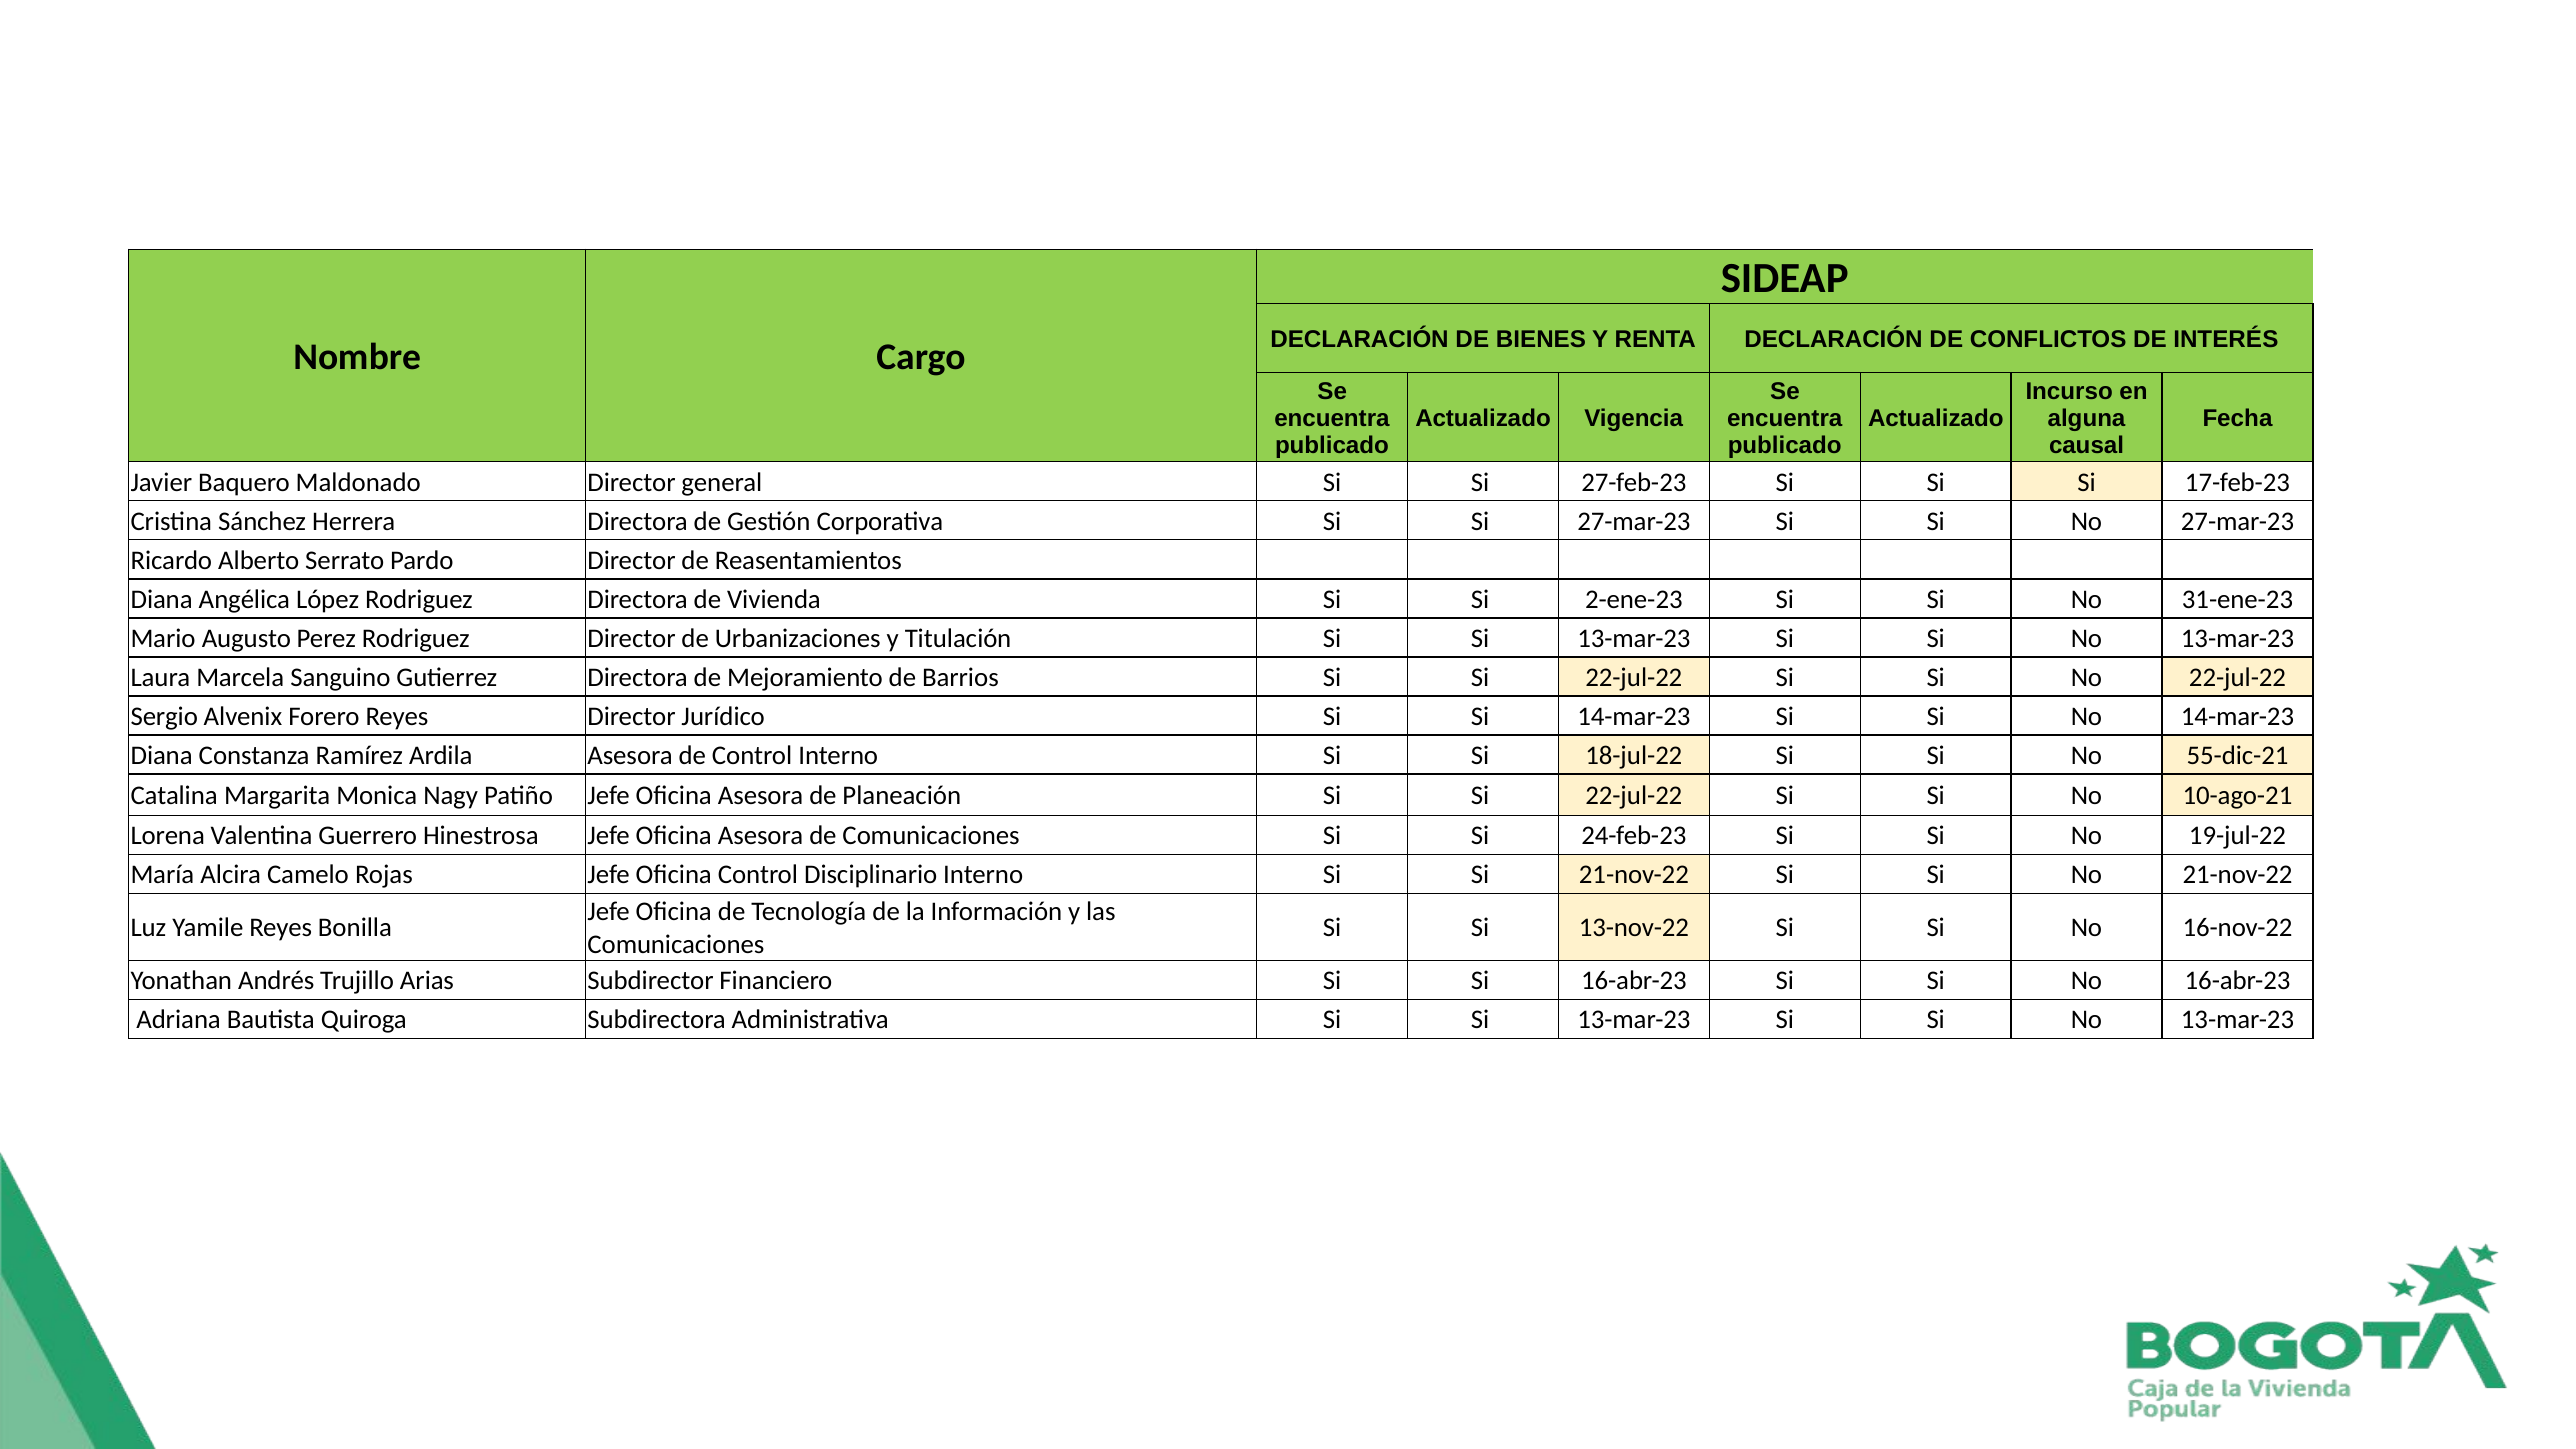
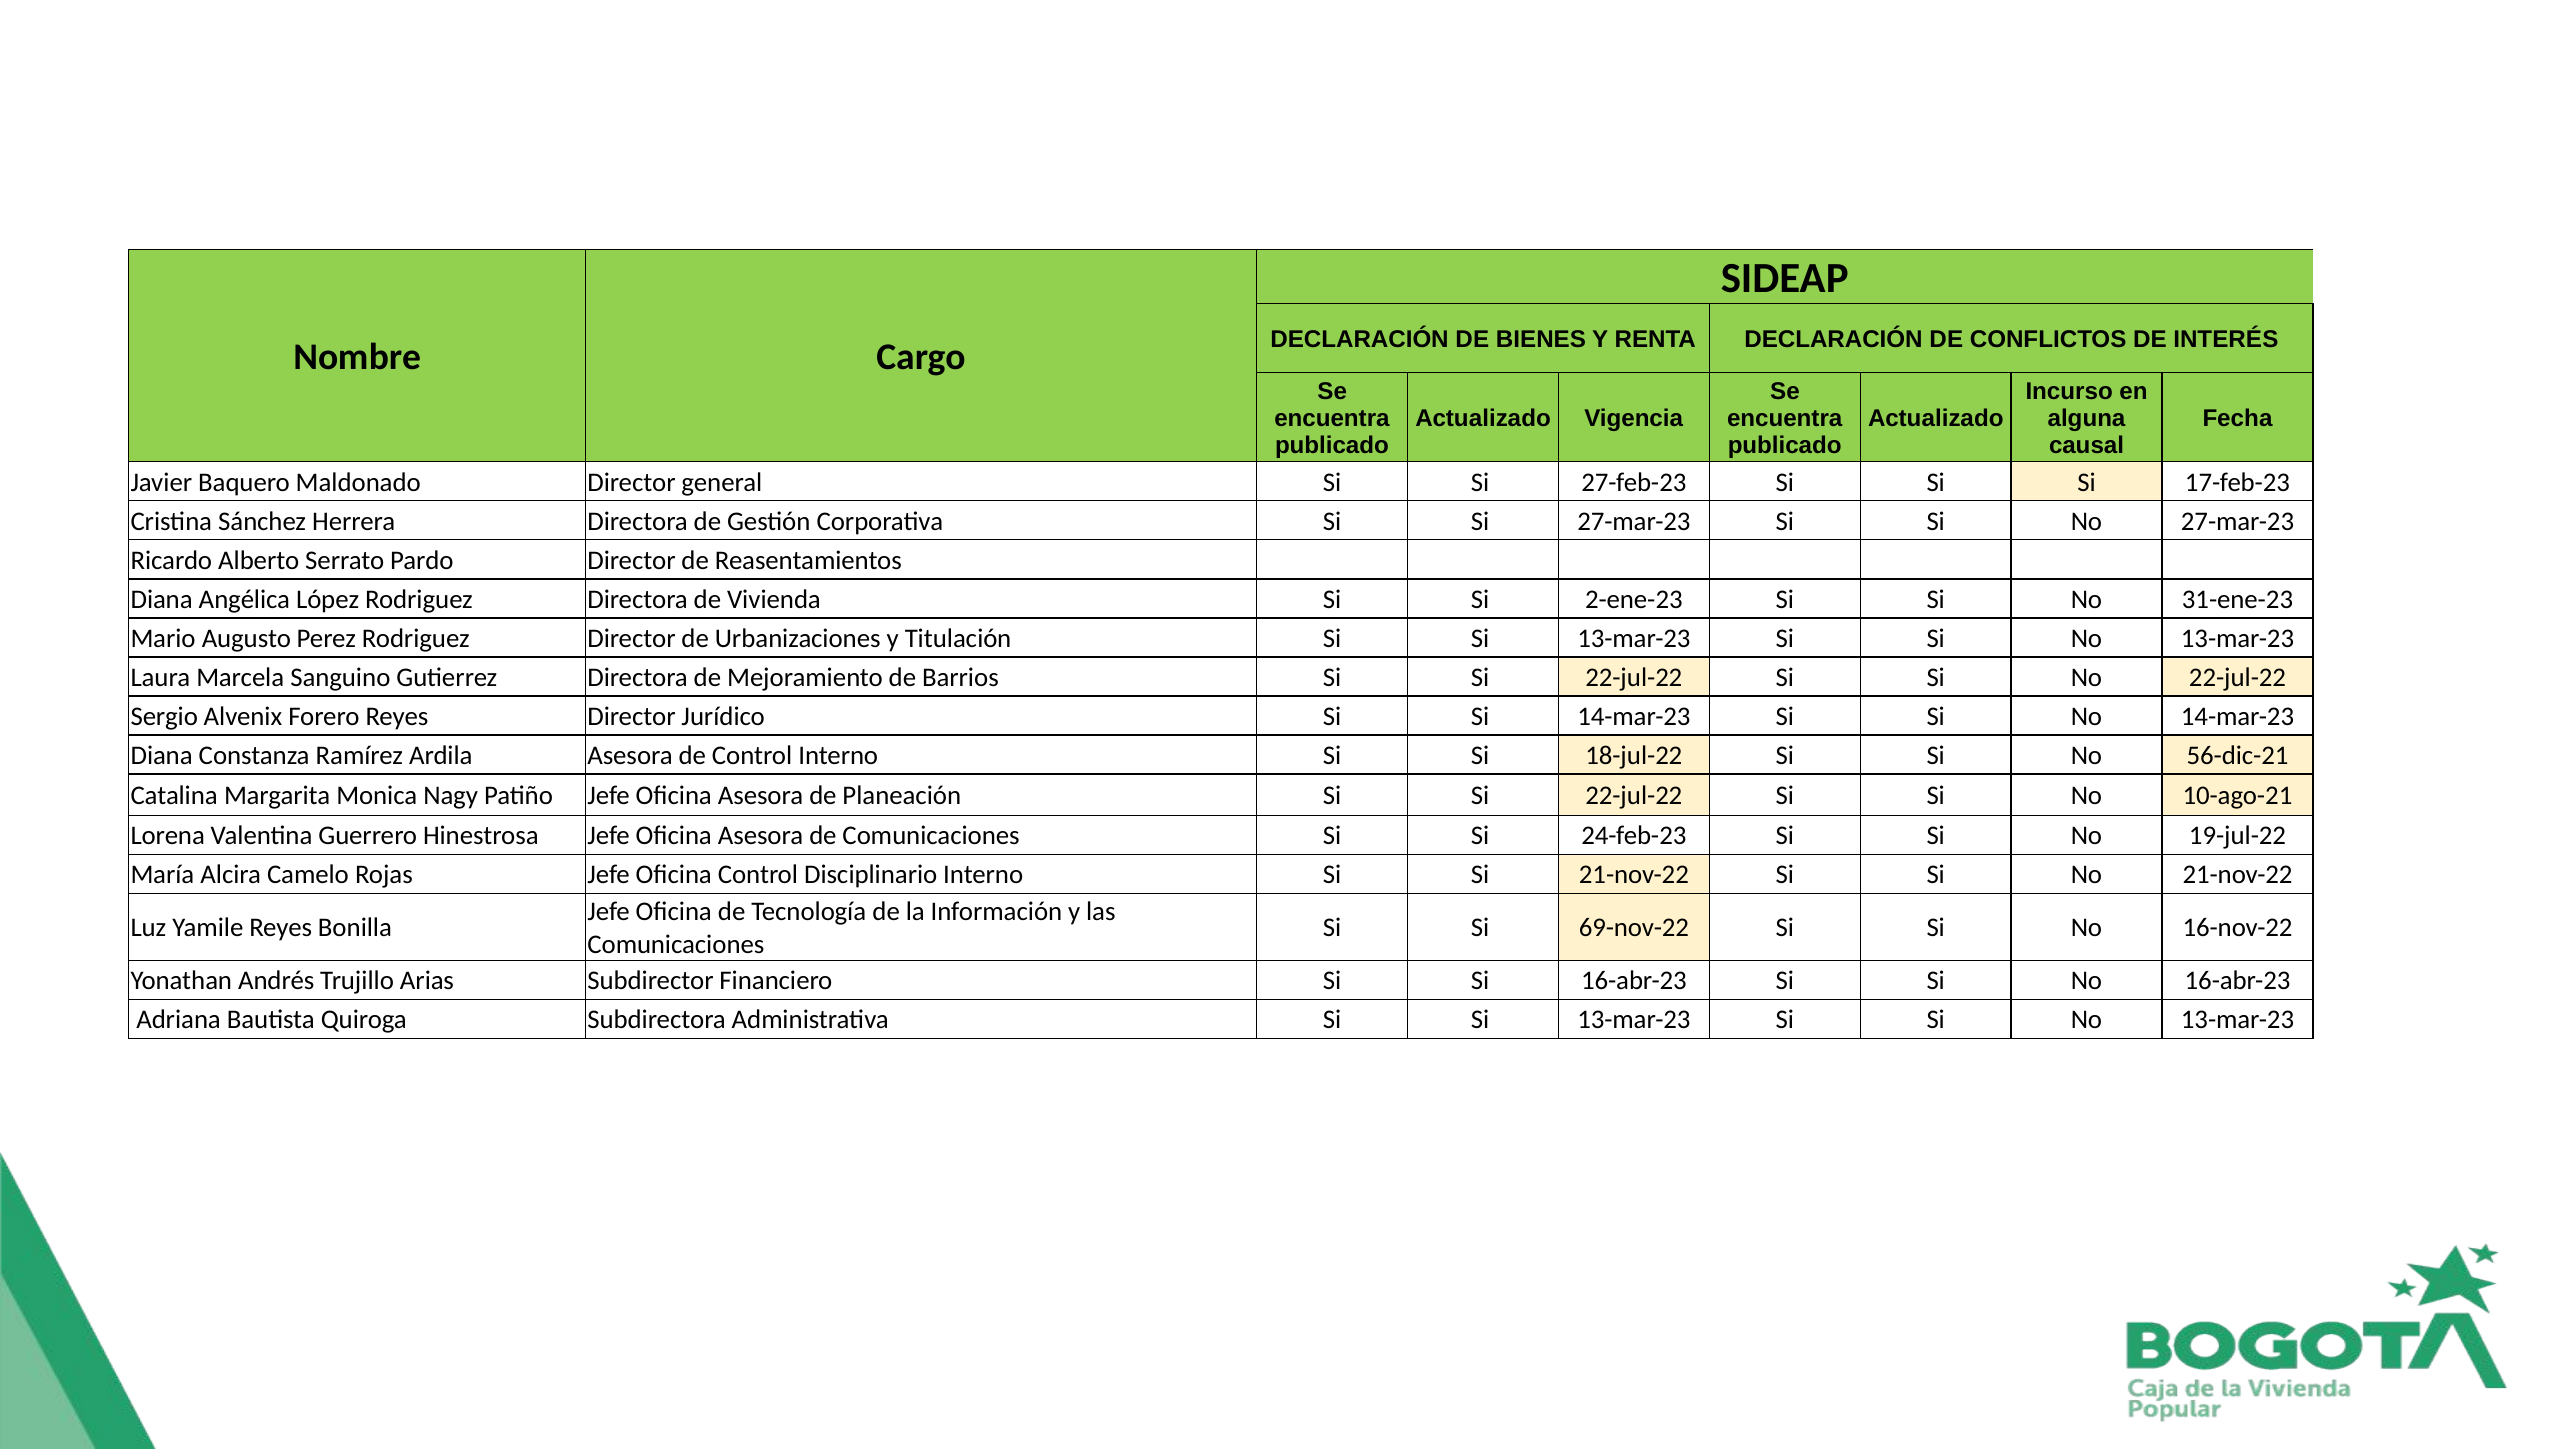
55-dic-21: 55-dic-21 -> 56-dic-21 (2238, 756)
13-nov-22: 13-nov-22 -> 69-nov-22 (1634, 928)
